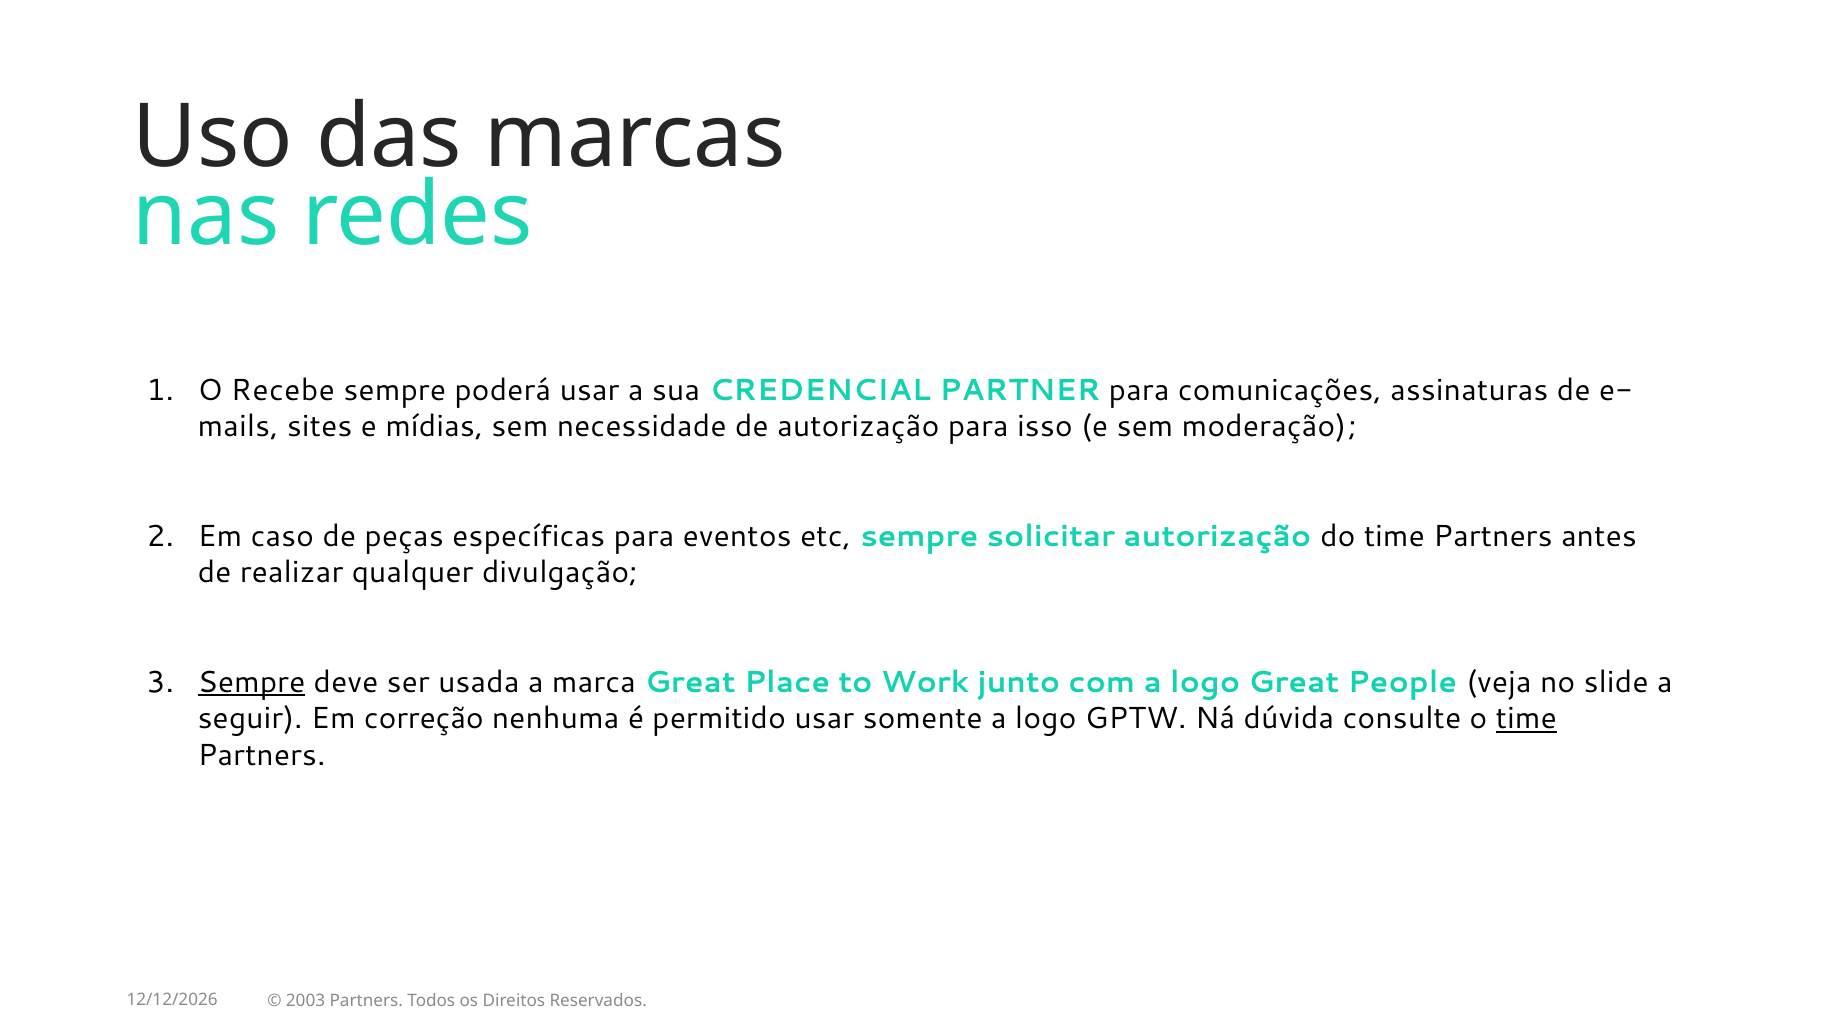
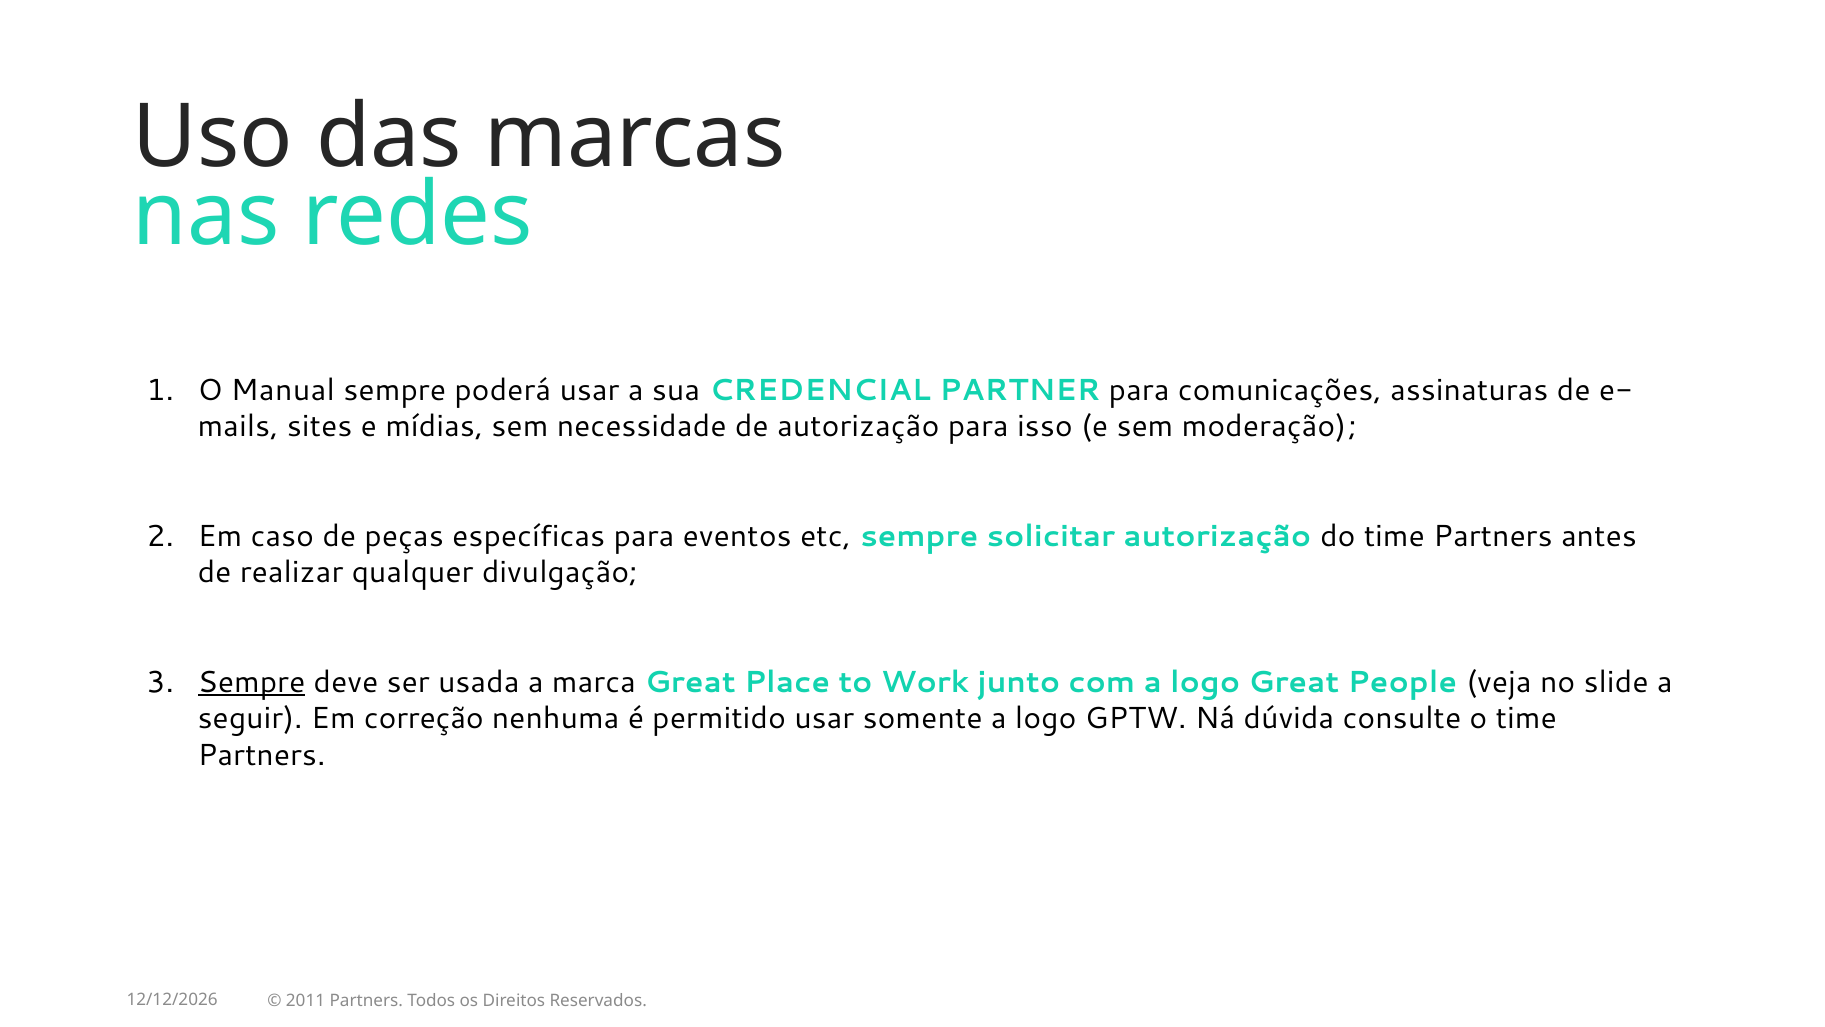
Recebe: Recebe -> Manual (283, 390)
time underline: present -> none (1526, 718)
2003: 2003 -> 2011 (306, 1000)
